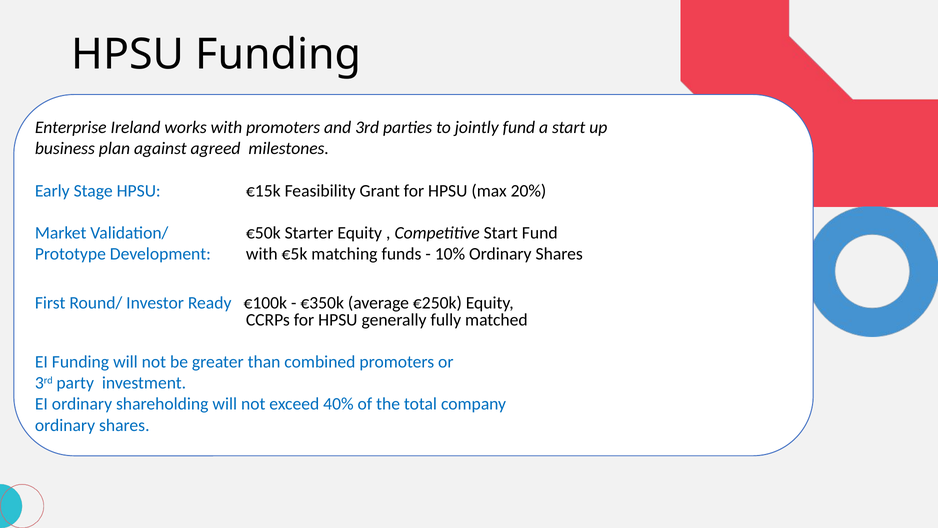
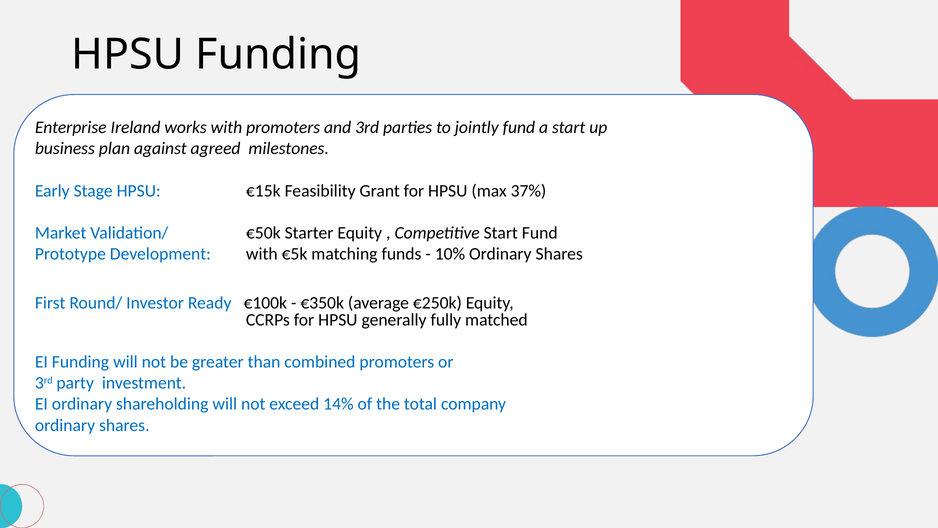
20%: 20% -> 37% (528, 191)
40%: 40% -> 14% (338, 404)
